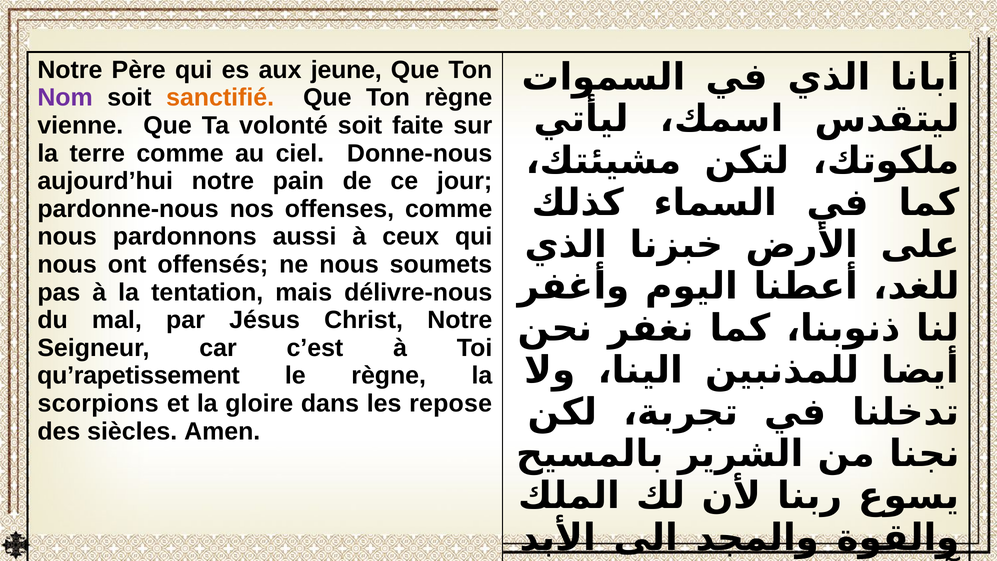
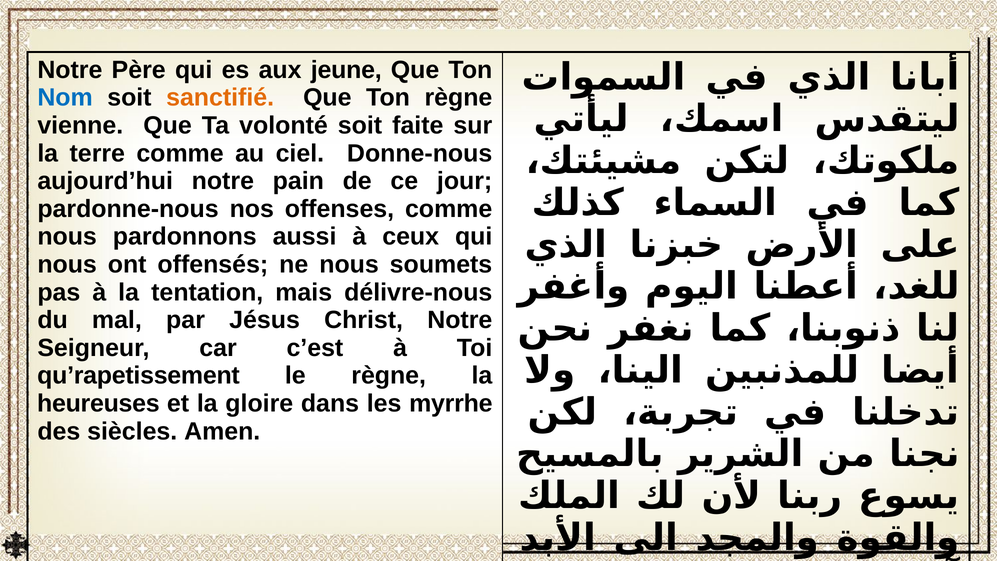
Nom colour: purple -> blue (65, 98)
scorpions: scorpions -> heureuses (98, 403)
repose: repose -> myrrhe (451, 403)
